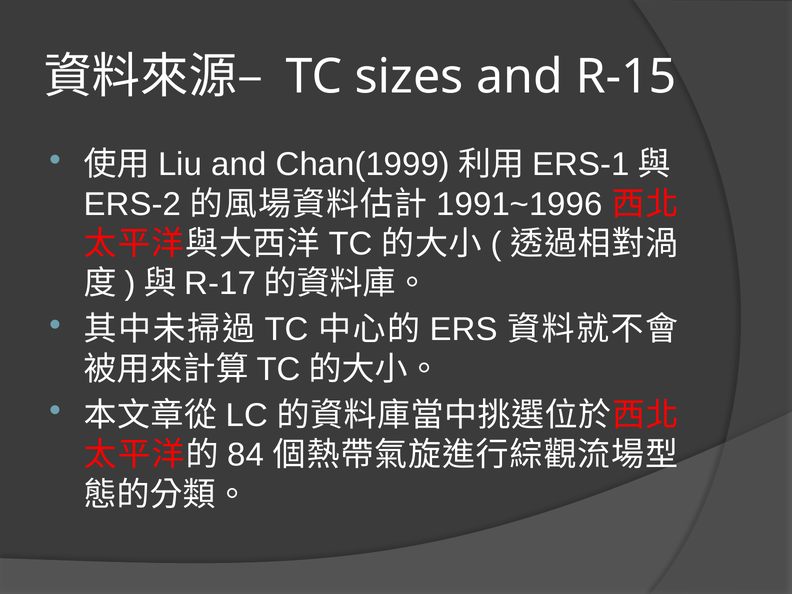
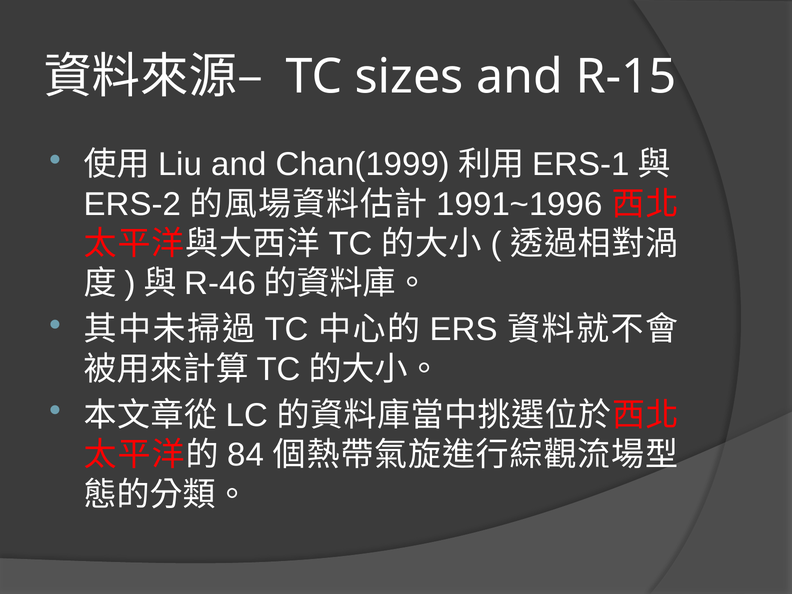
R-17: R-17 -> R-46 (220, 283)
